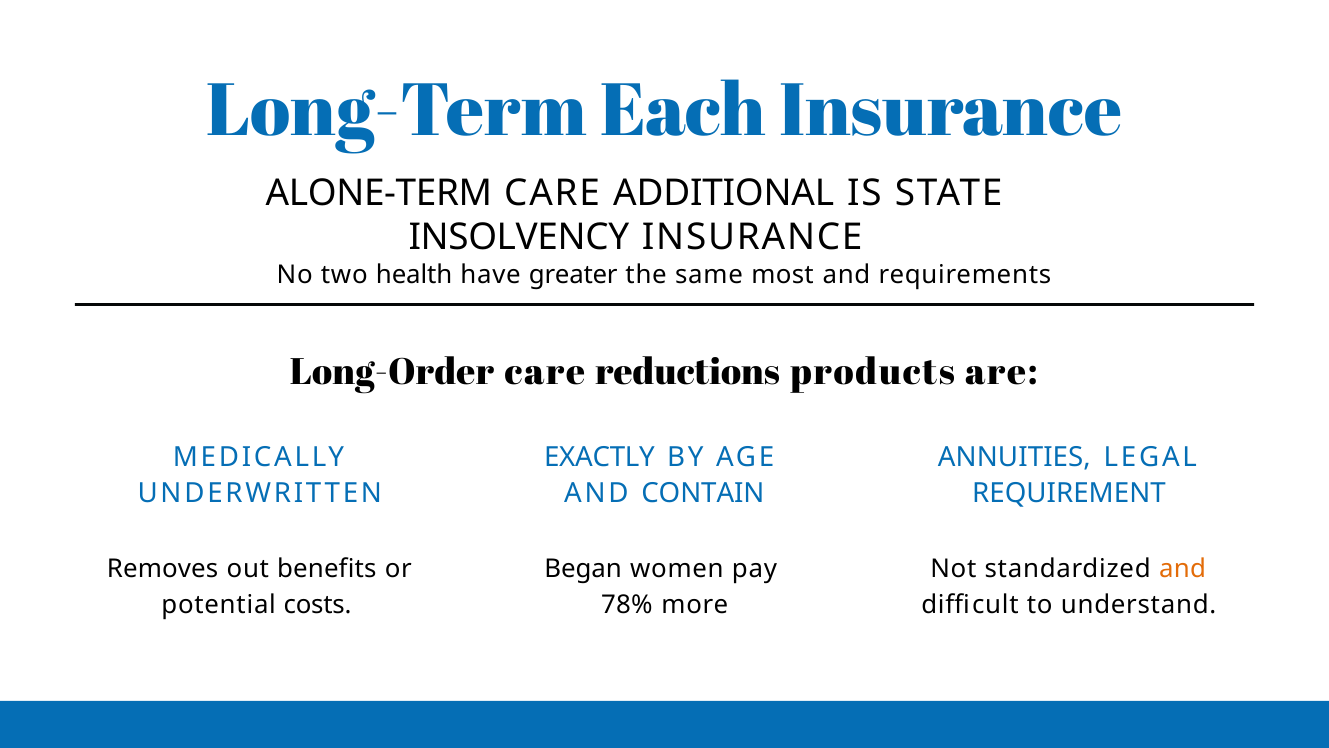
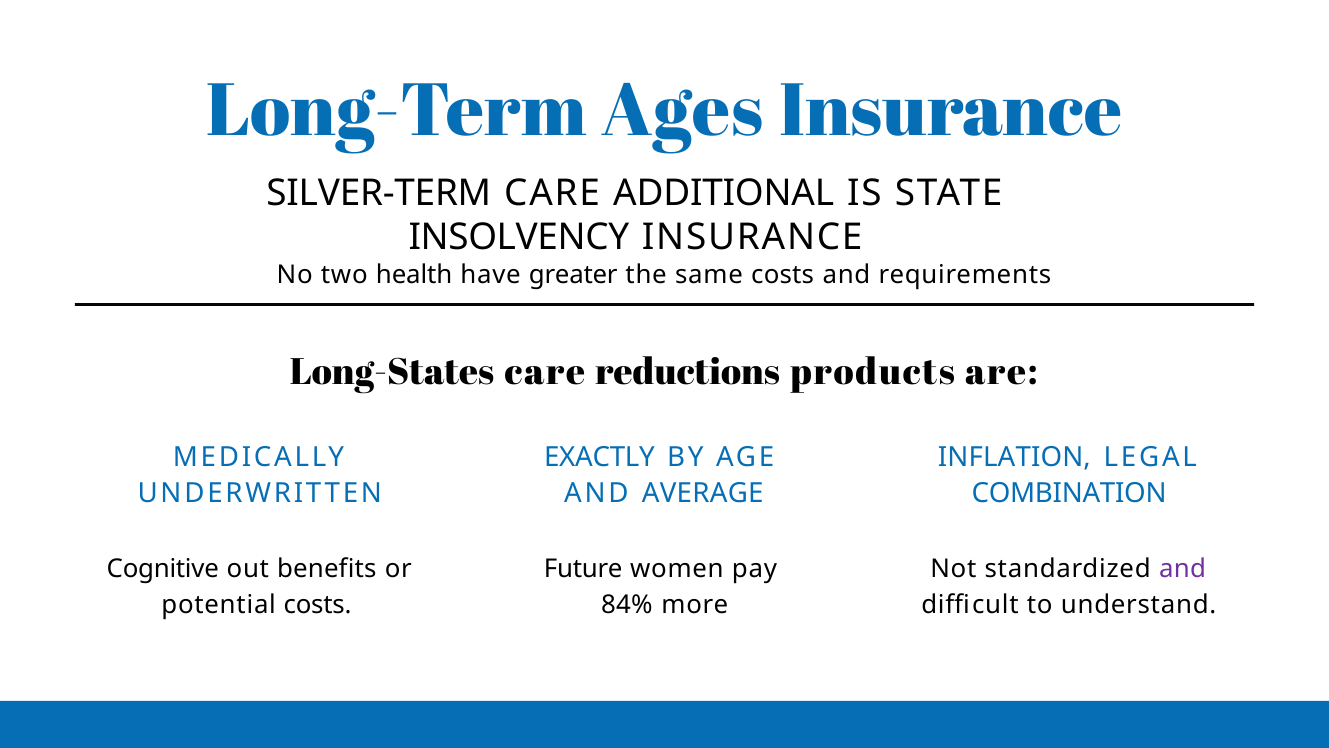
Each: Each -> Ages (683, 111)
ALONE-TERM: ALONE-TERM -> SILVER-TERM (379, 193)
same most: most -> costs (783, 275)
Long-Order: Long-Order -> Long-States (392, 372)
ANNUITIES: ANNUITIES -> INFLATION (1014, 457)
CONTAIN: CONTAIN -> AVERAGE (703, 493)
REQUIREMENT: REQUIREMENT -> COMBINATION (1069, 493)
Removes: Removes -> Cognitive (163, 569)
Began: Began -> Future (583, 569)
and colour: orange -> purple (1183, 569)
78%: 78% -> 84% (627, 605)
